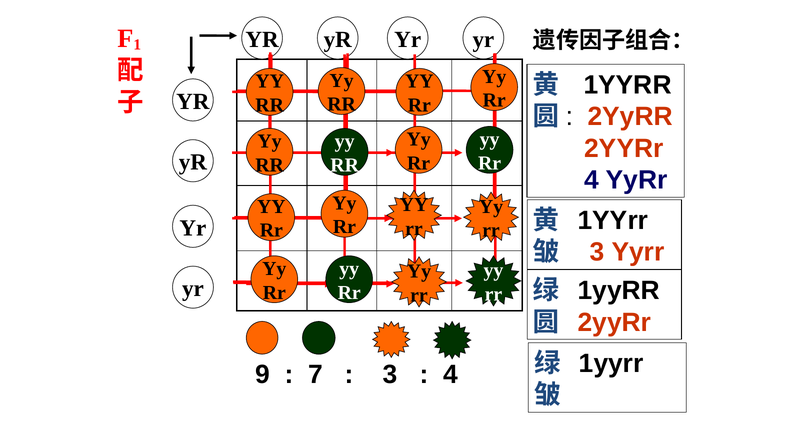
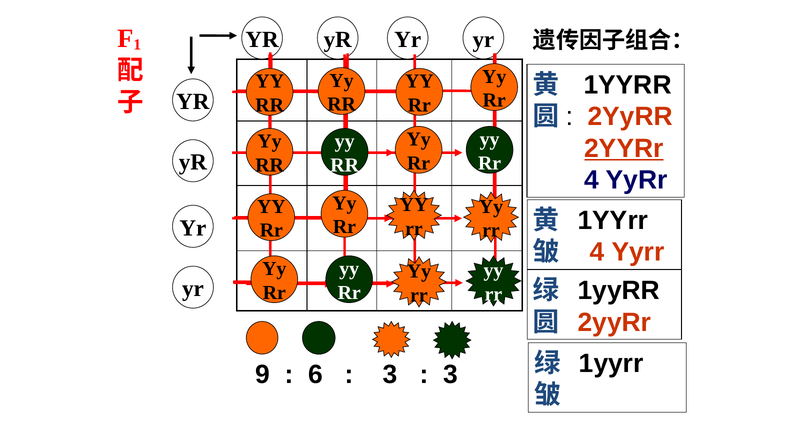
2YYRr underline: none -> present (624, 148)
3: 3 -> 4 (597, 252)
7: 7 -> 6 (316, 374)
4: 4 -> 3 (451, 374)
